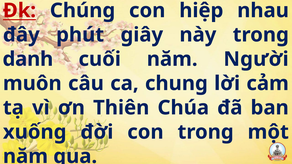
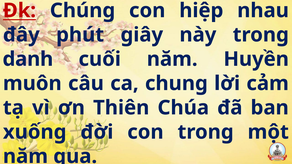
Người: Người -> Huyền (256, 59)
